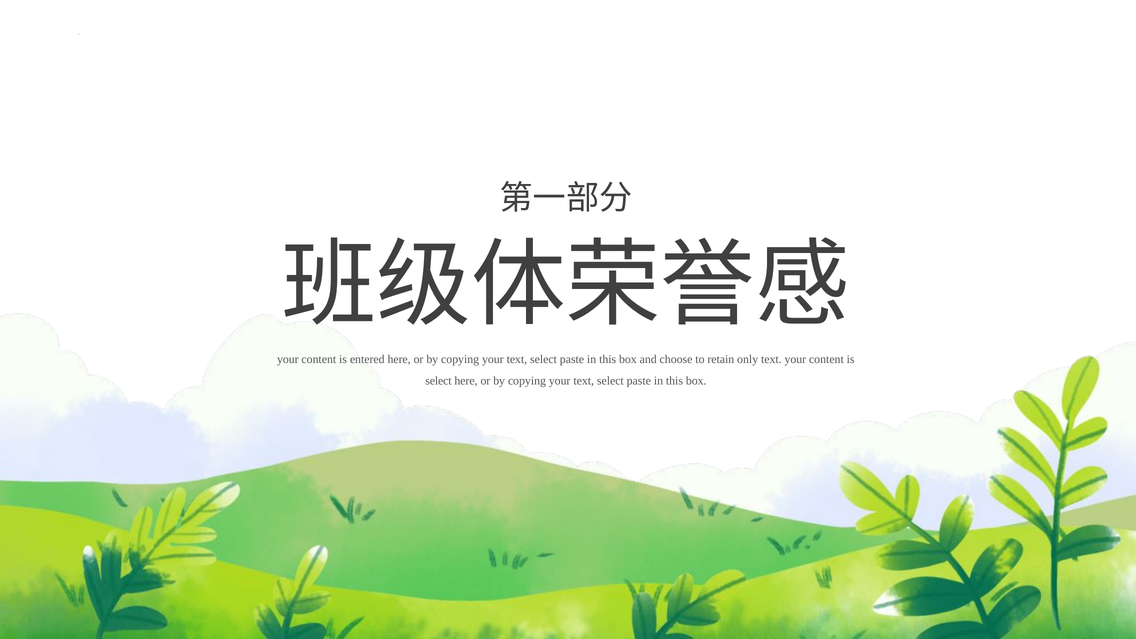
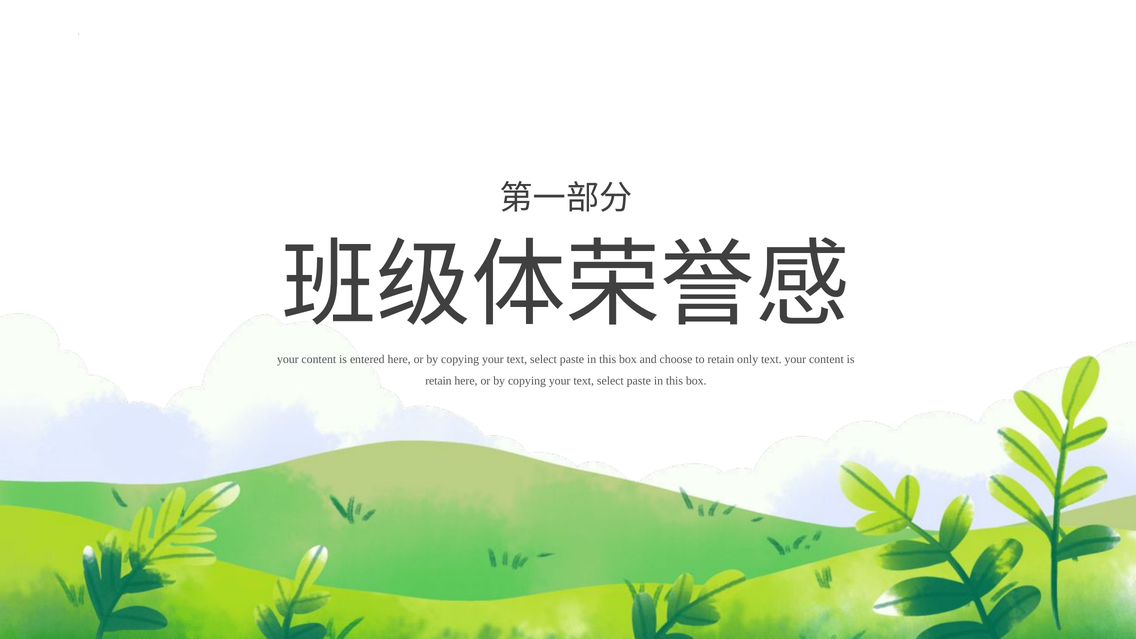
select: select -> retain (438, 381)
